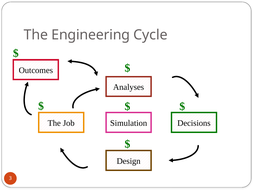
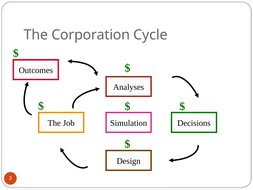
Engineering: Engineering -> Corporation (91, 35)
